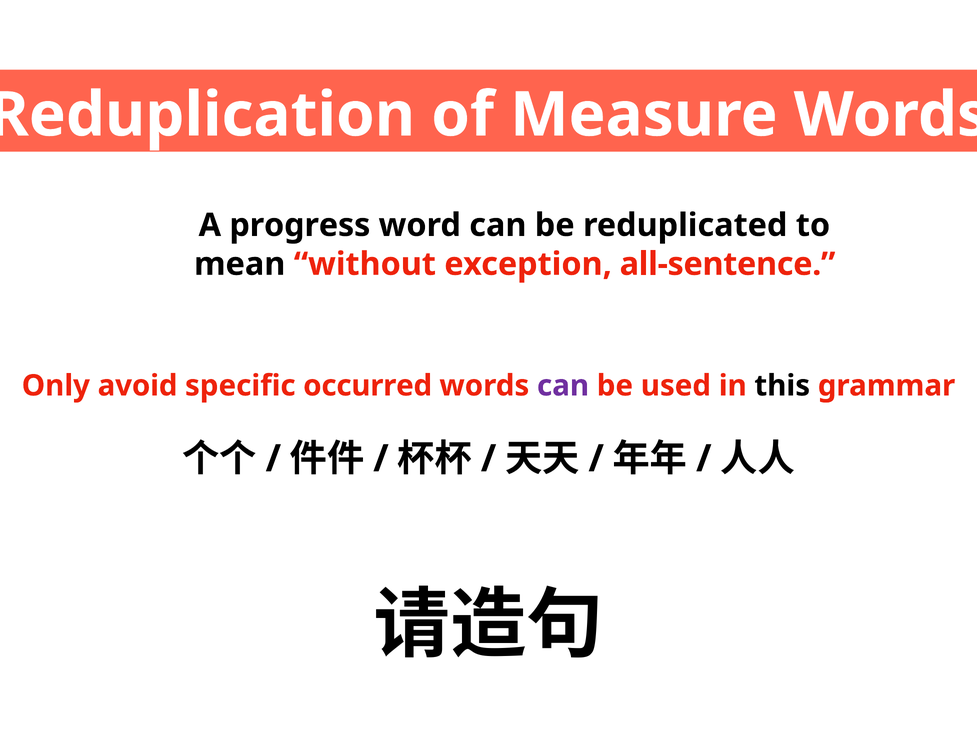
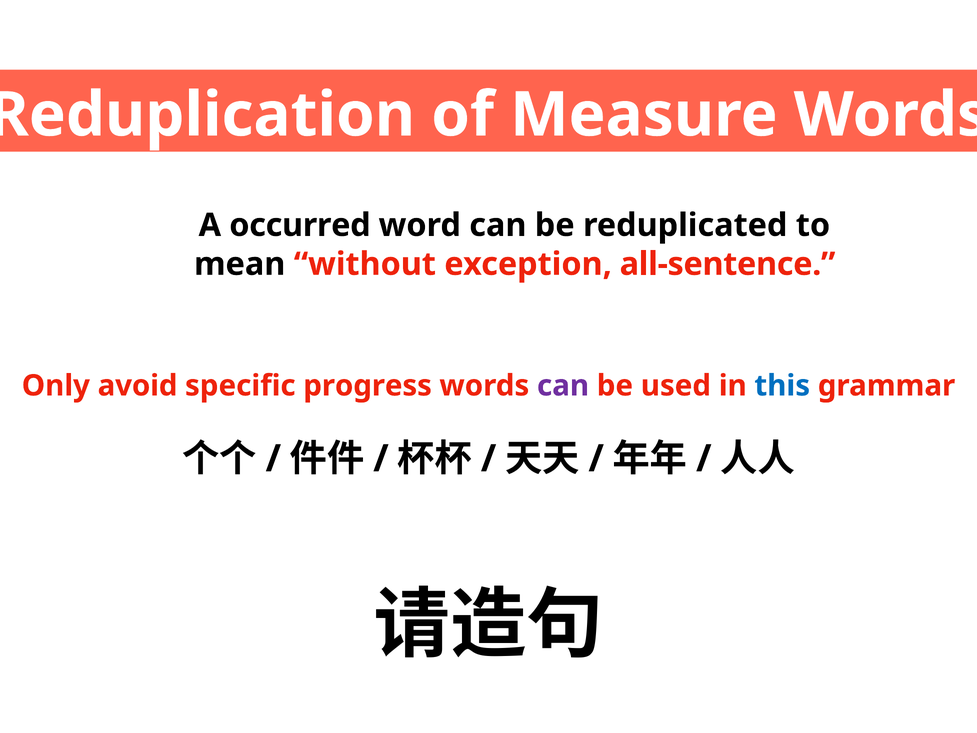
progress: progress -> occurred (300, 225)
occurred: occurred -> progress (368, 386)
this colour: black -> blue (782, 386)
